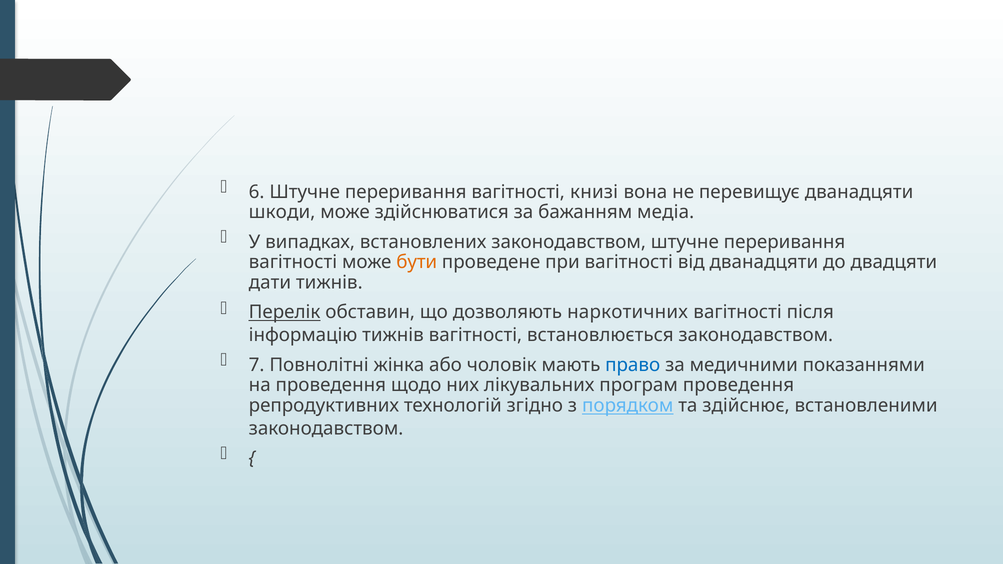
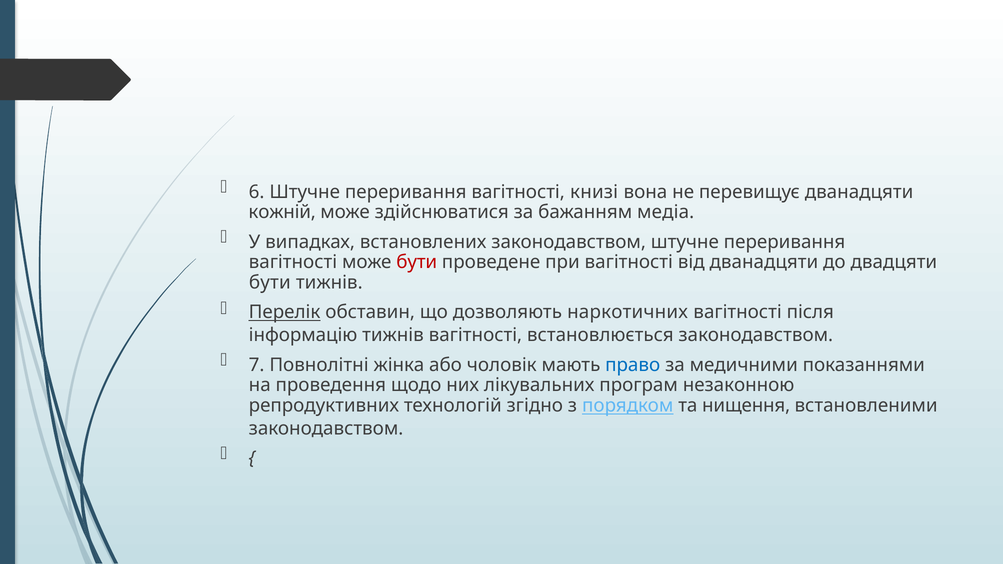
шкоди: шкоди -> кожній (282, 212)
бути colour: orange -> red (417, 262)
дати: дати -> бути (270, 283)
програм проведення: проведення -> незаконною (739, 385)
здійснює: здійснює -> нищення (746, 406)
